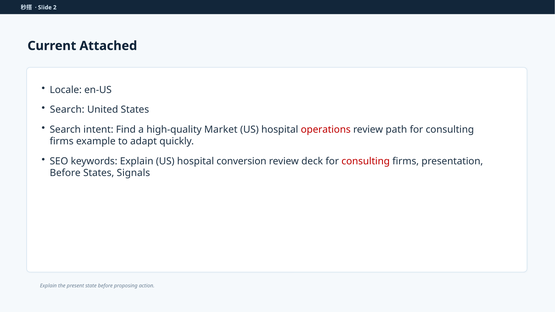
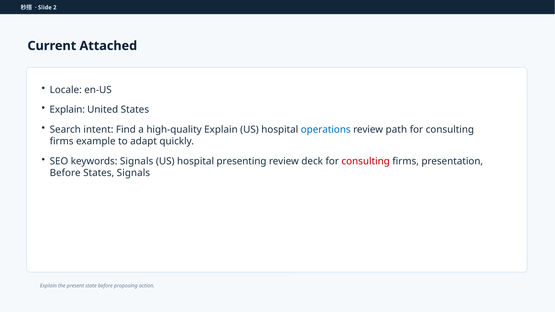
Search: Search -> Explain (67, 110)
high-quality Market: Market -> Explain (221, 130)
operations colour: red -> blue (326, 130)
keywords Explain: Explain -> Signals (137, 161)
conversion: conversion -> presenting (241, 161)
